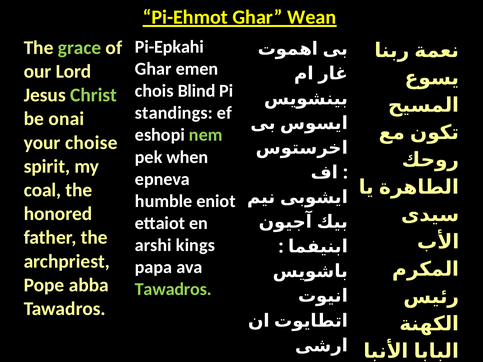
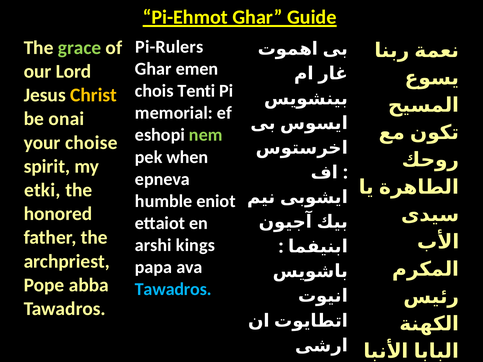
Wean: Wean -> Guide (312, 17)
Pi-Epkahi: Pi-Epkahi -> Pi-Rulers (169, 47)
Blind: Blind -> Tenti (197, 91)
Christ colour: light green -> yellow (94, 95)
standings: standings -> memorial (174, 113)
coal: coal -> etki (42, 190)
Tawadros colour: light green -> light blue (173, 289)
